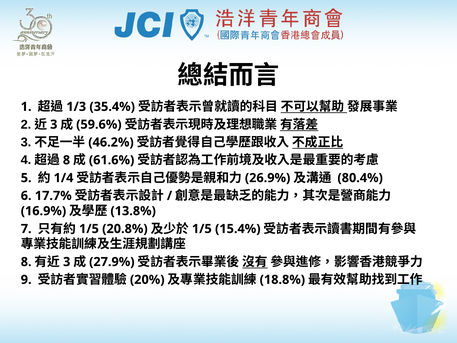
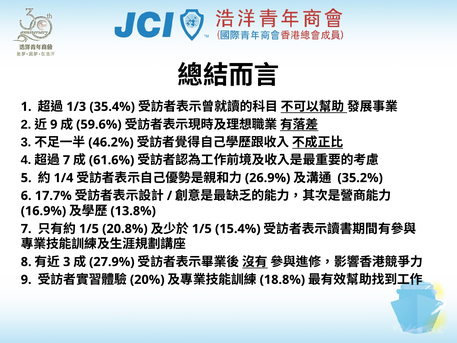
3: 3 -> 9 (54, 124)
8: 8 -> 7 (66, 160)
80.4%: 80.4% -> 35.2% (360, 178)
